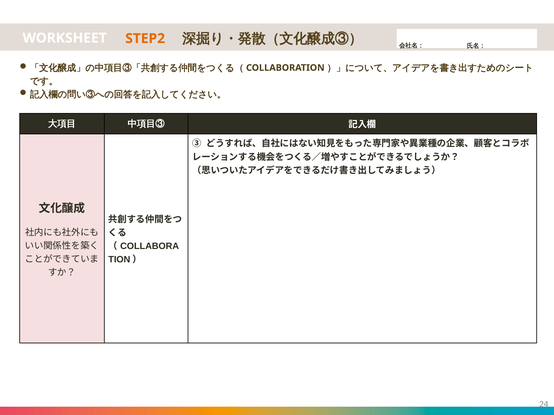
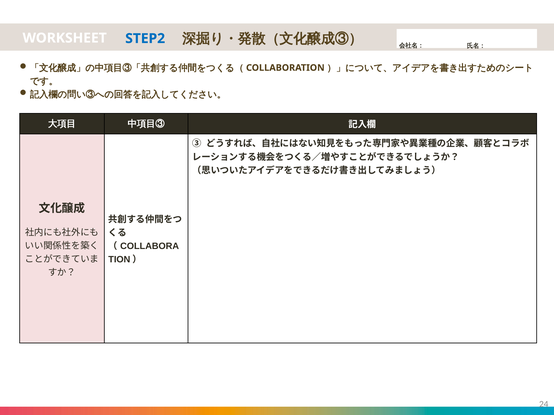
STEP2 colour: orange -> blue (145, 39)
